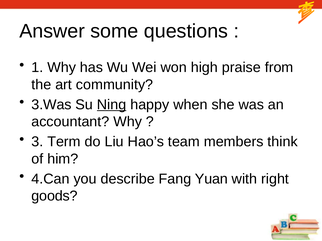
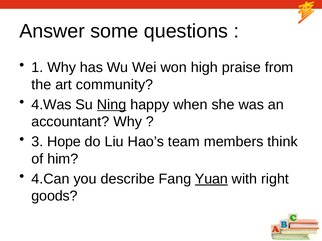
3.Was: 3.Was -> 4.Was (51, 105)
Term: Term -> Hope (64, 142)
Yuan underline: none -> present (211, 179)
